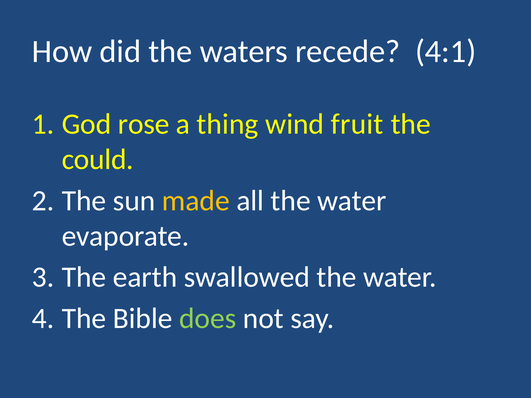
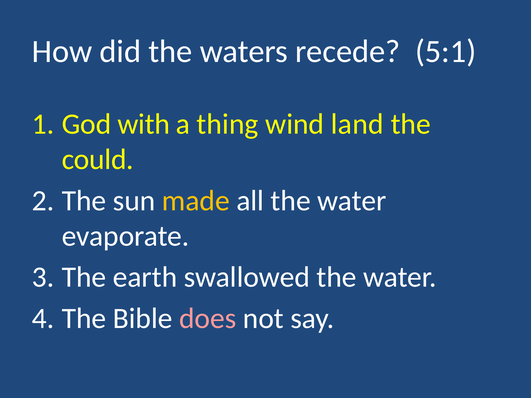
4:1: 4:1 -> 5:1 (446, 51)
rose: rose -> with (144, 124)
fruit: fruit -> land (357, 124)
does colour: light green -> pink (208, 319)
